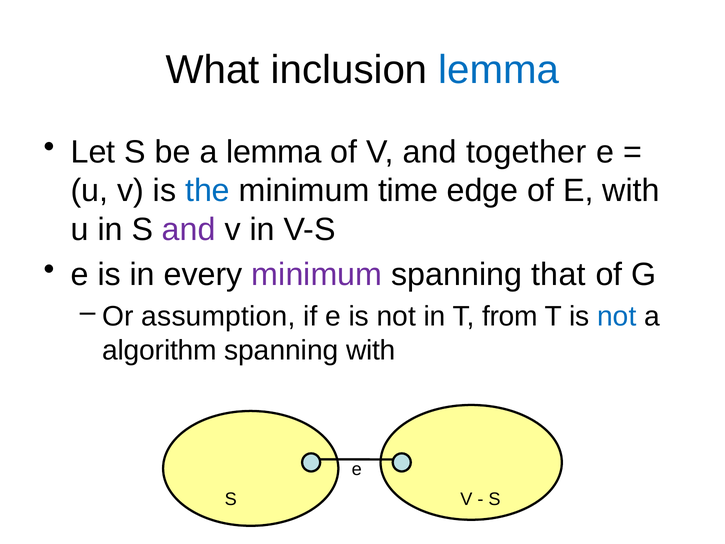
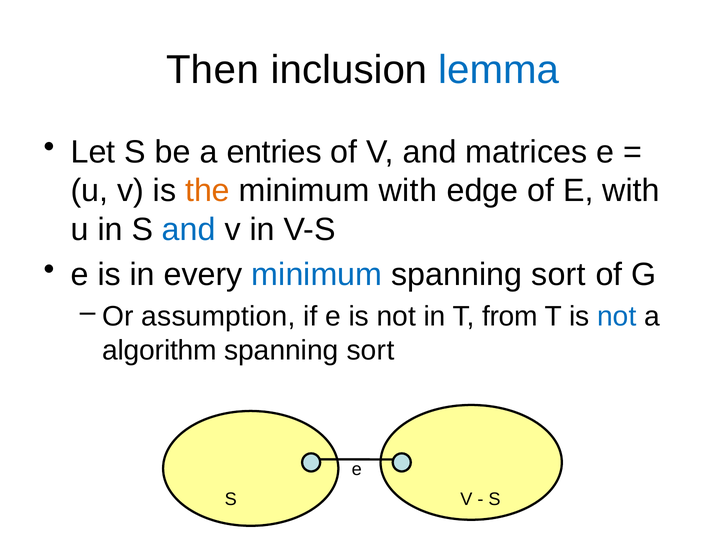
What: What -> Then (212, 70)
a lemma: lemma -> entries (274, 152)
together: together -> matrices (526, 152)
the colour: blue -> orange (208, 191)
minimum time: time -> with (408, 191)
and colour: purple -> blue (189, 229)
minimum colour: purple -> blue (317, 275)
that: that -> sort (559, 275)
with: with -> sort (370, 350)
